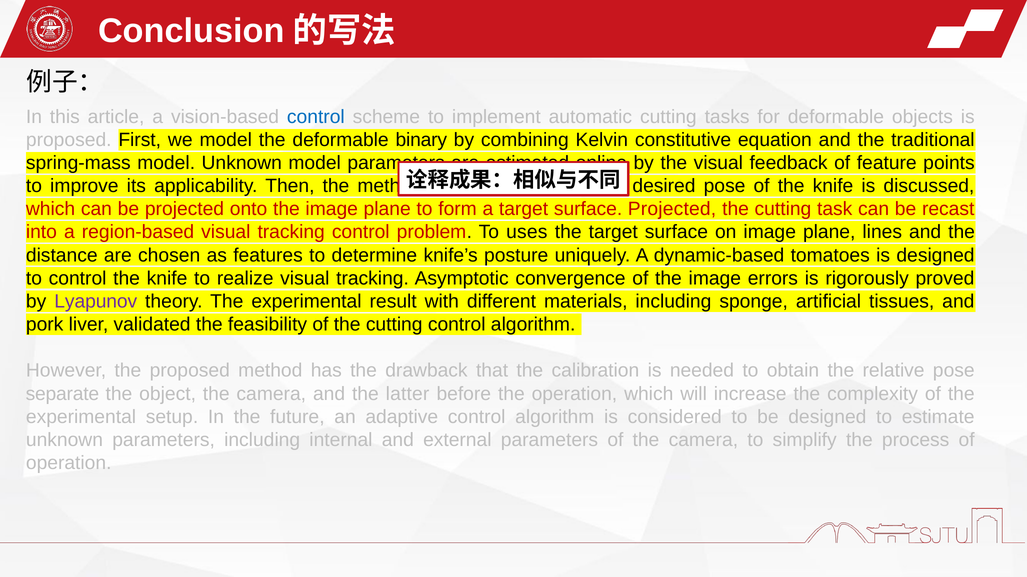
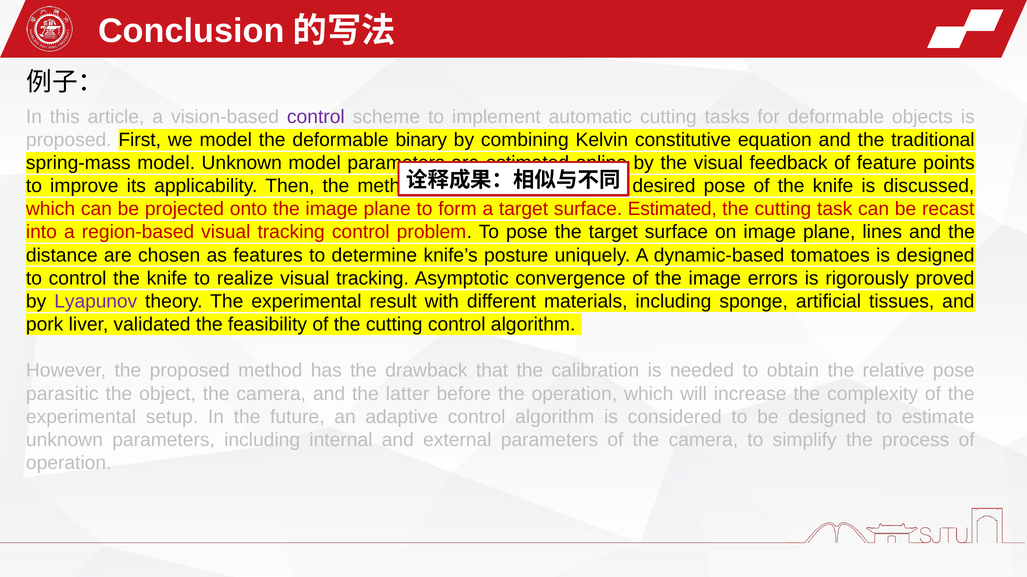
control colour: blue -> purple (316, 117)
surface Projected: Projected -> Estimated (672, 209)
To uses: uses -> pose (527, 232)
separate: separate -> parasitic (62, 394)
